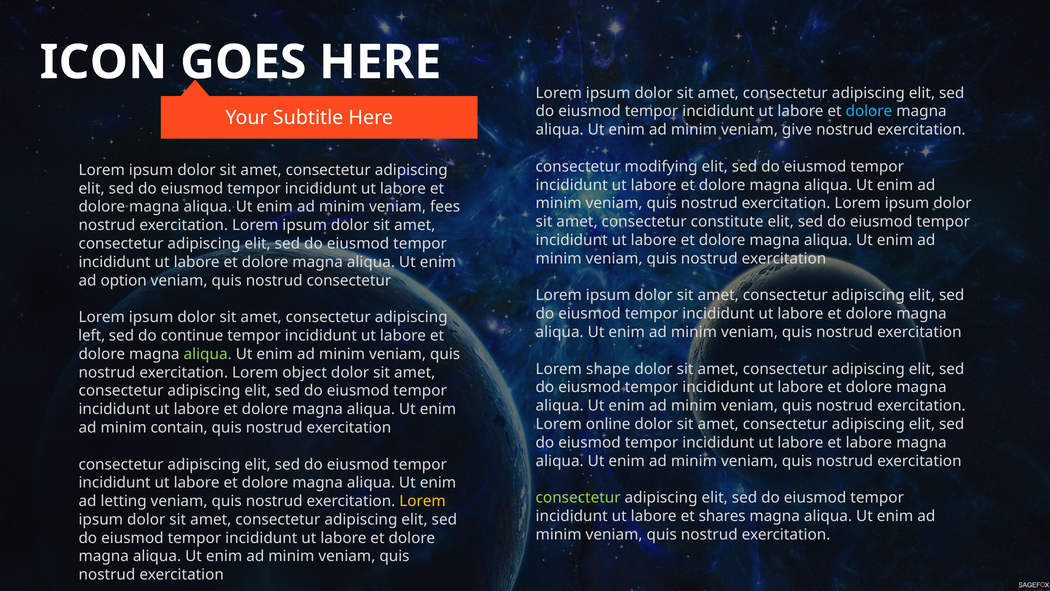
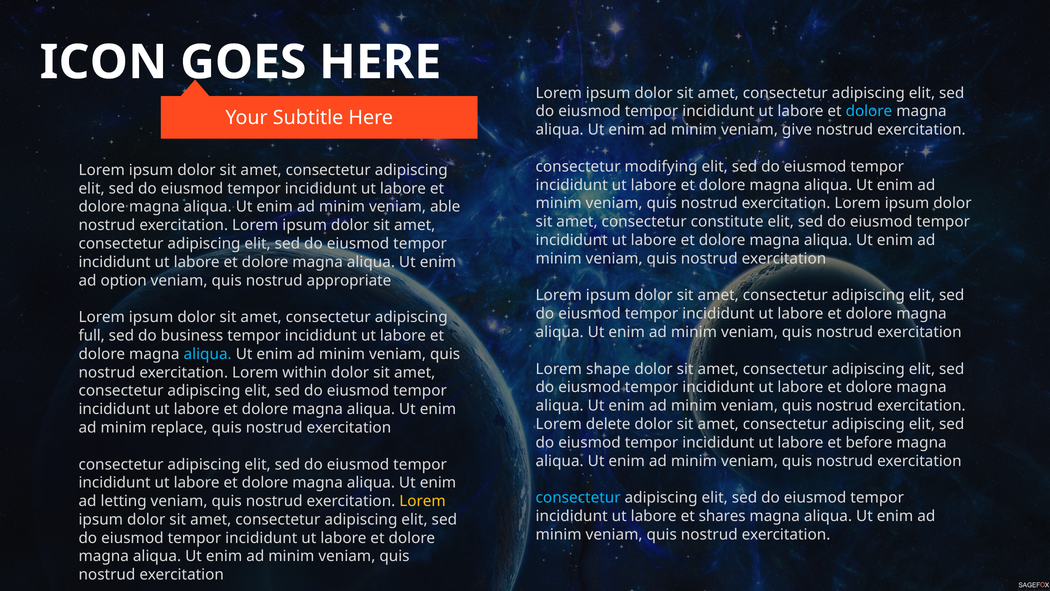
fees: fees -> able (445, 207)
nostrud consectetur: consectetur -> appropriate (349, 280)
left: left -> full (92, 335)
continue: continue -> business (192, 335)
aliqua colour: light green -> light blue (208, 354)
object: object -> within (305, 372)
online: online -> delete (608, 424)
contain: contain -> replace (179, 427)
et labore: labore -> before (869, 442)
consectetur colour: light green -> light blue (578, 497)
